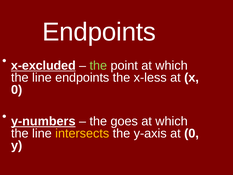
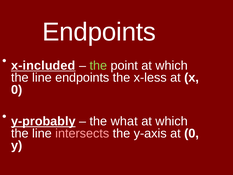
x-excluded: x-excluded -> x-included (43, 65)
y-numbers: y-numbers -> y-probably (43, 121)
goes: goes -> what (124, 121)
intersects colour: yellow -> pink (82, 133)
